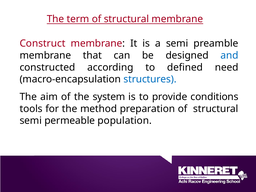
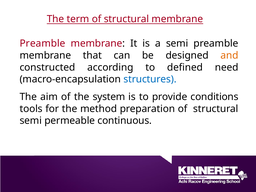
Construct: Construct -> Preamble (42, 43)
and colour: blue -> orange (229, 55)
population: population -> continuous (125, 121)
